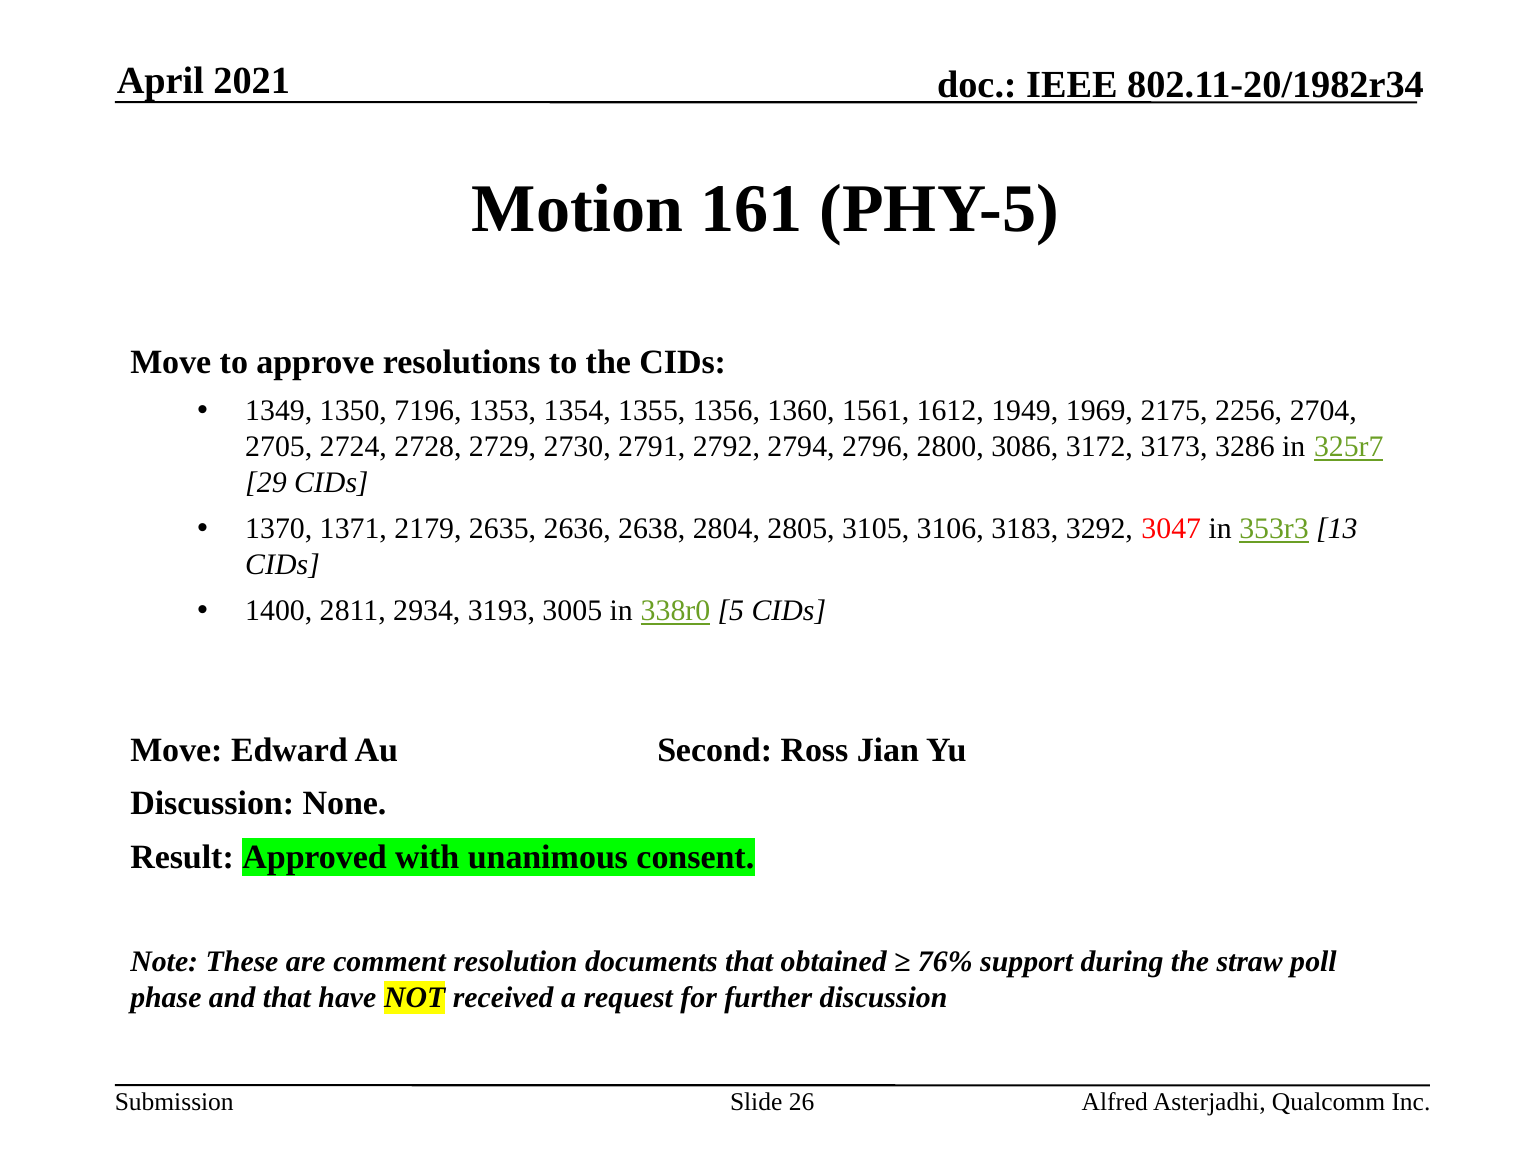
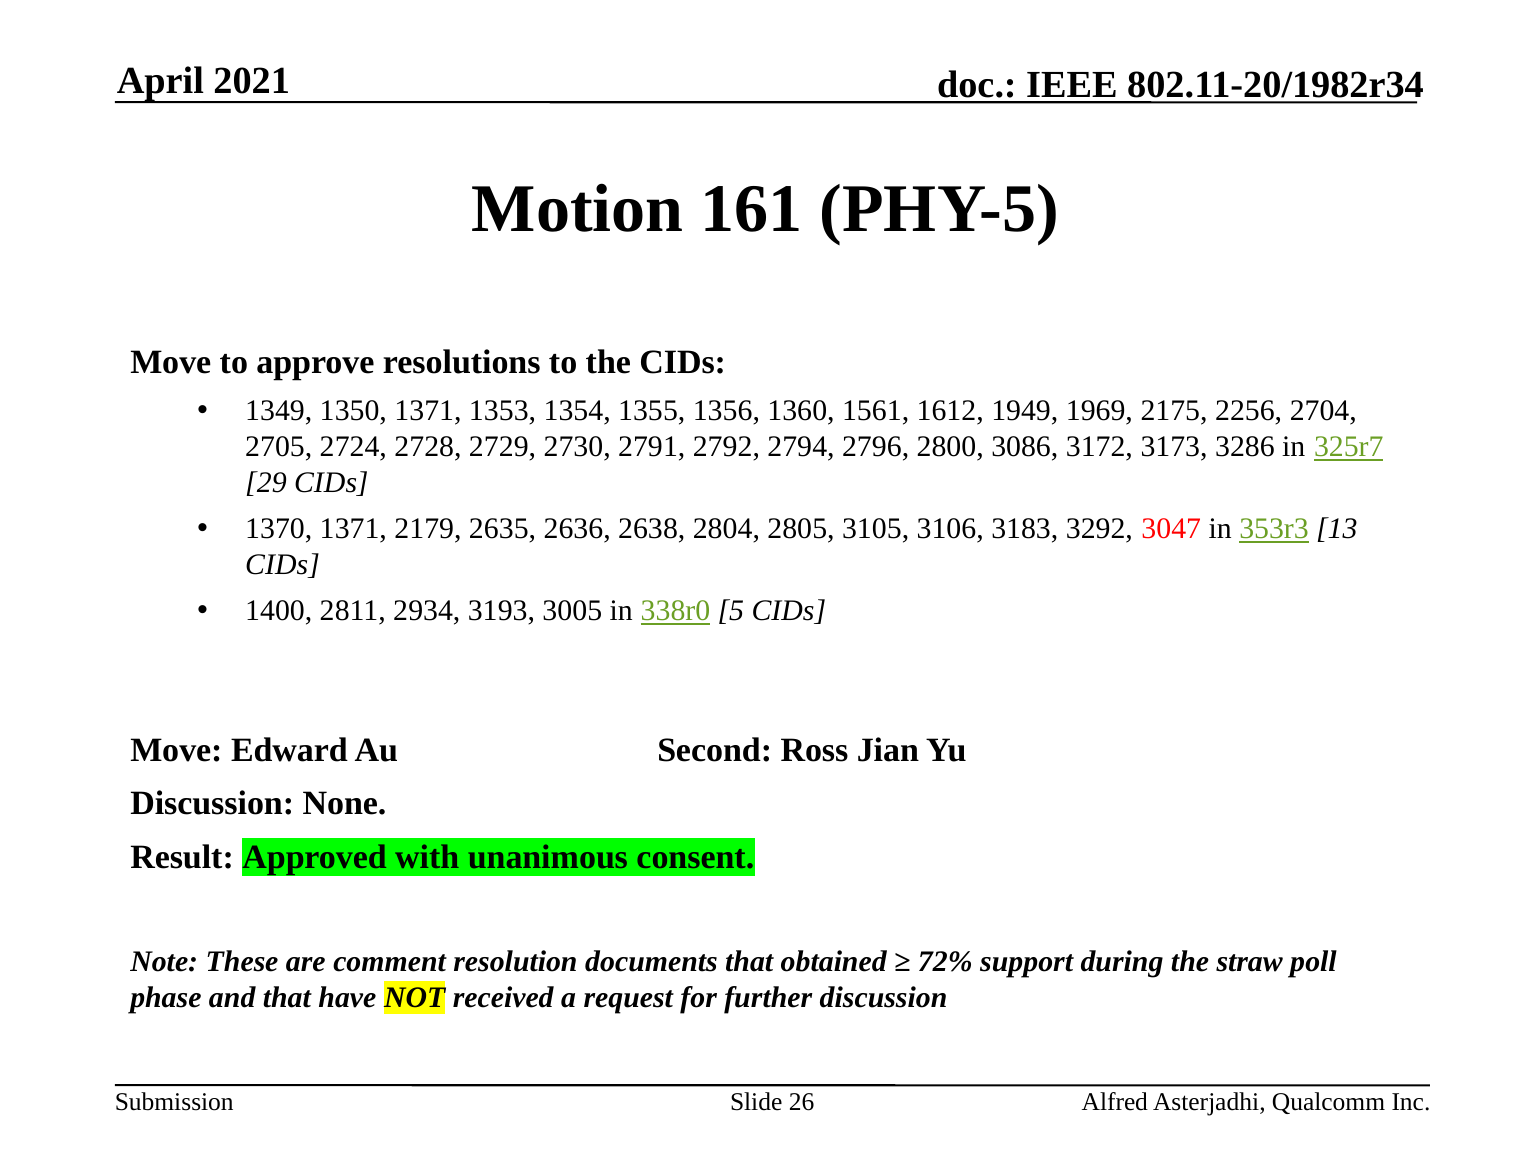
1350 7196: 7196 -> 1371 (428, 411)
76%: 76% -> 72% (945, 962)
